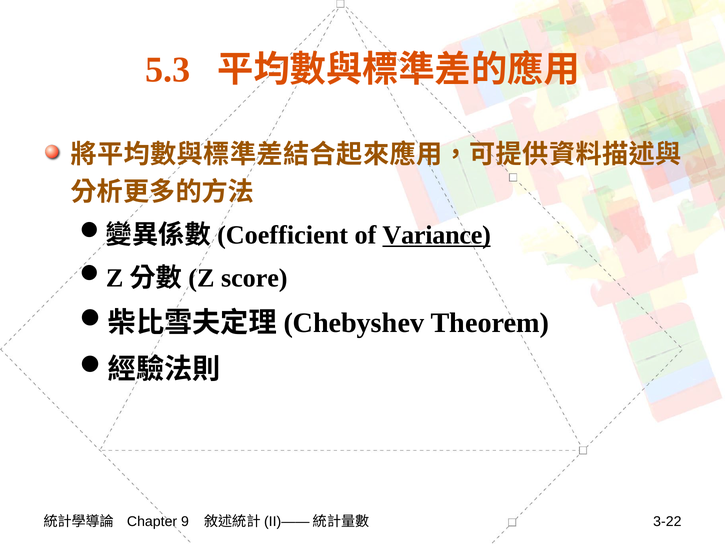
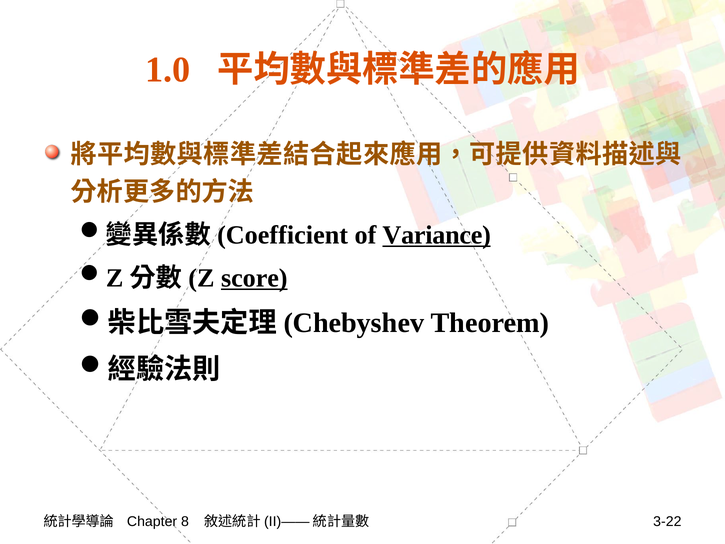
5.3: 5.3 -> 1.0 (168, 70)
score underline: none -> present (254, 278)
9: 9 -> 8 (185, 522)
